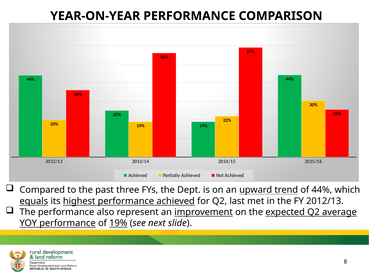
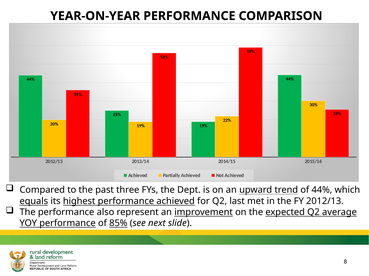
of 19%: 19% -> 85% (118, 224)
